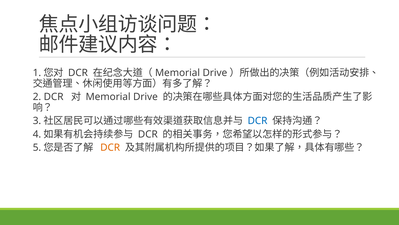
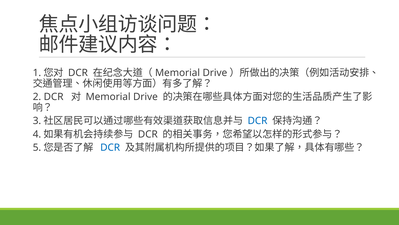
DCR colour: orange -> blue (110, 147)
